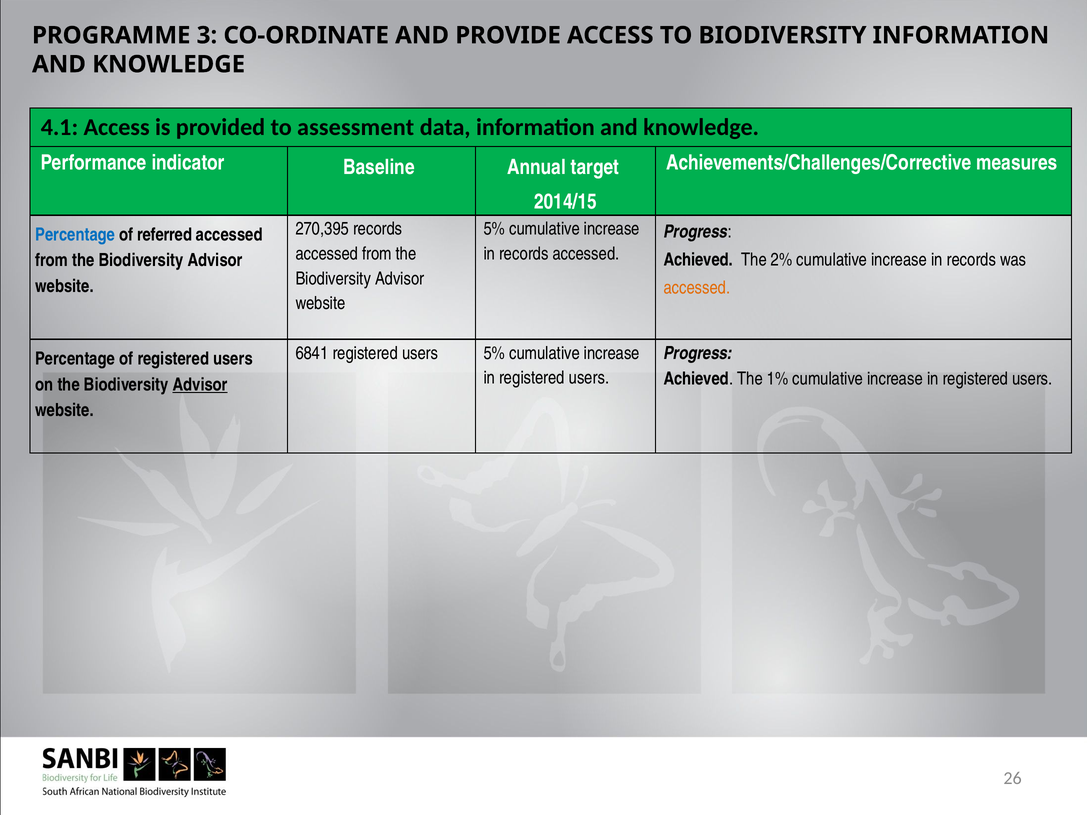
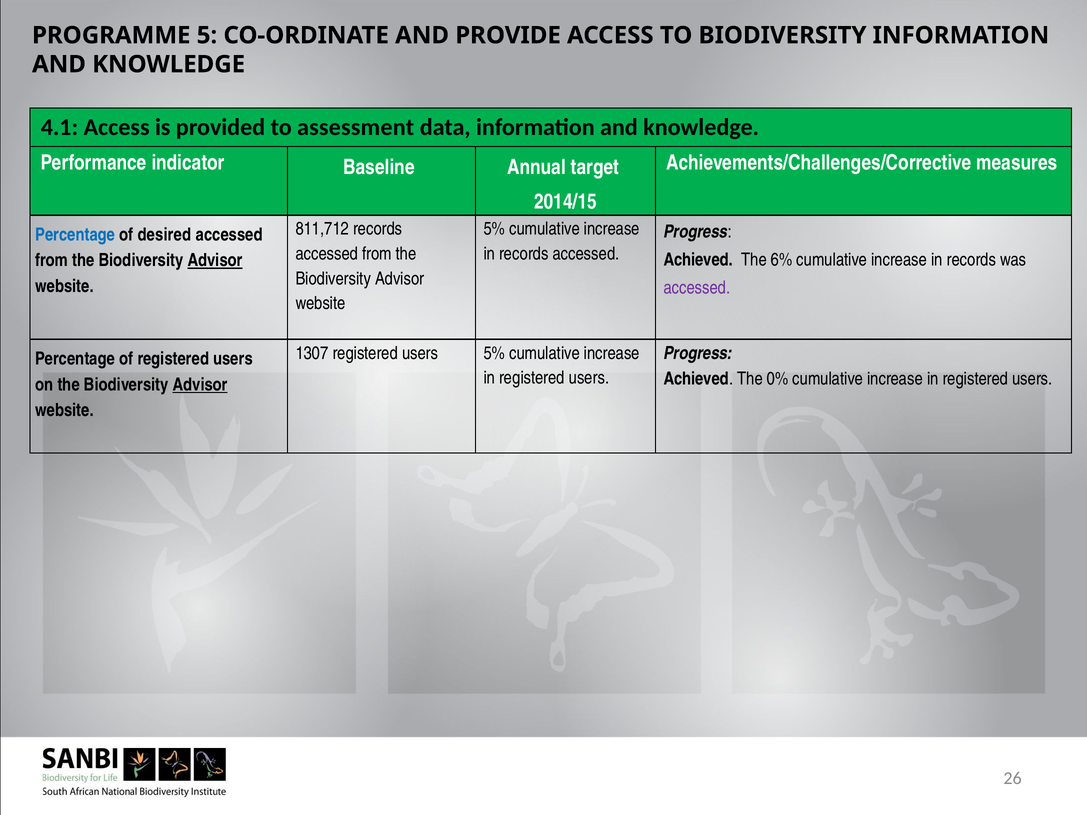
3: 3 -> 5 (207, 35)
270,395: 270,395 -> 811,712 (322, 229)
referred: referred -> desired (165, 235)
2%: 2% -> 6% (782, 260)
Advisor underline: none -> present (215, 261)
accessed colour: orange -> purple (697, 288)
6841: 6841 -> 1307 (312, 353)
1%: 1% -> 0% (778, 379)
